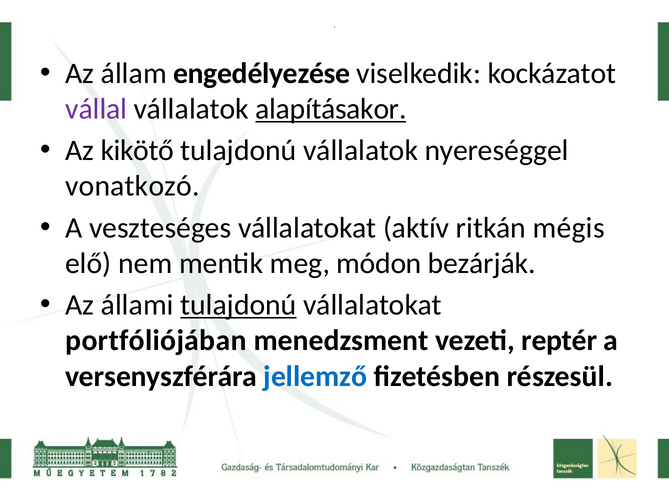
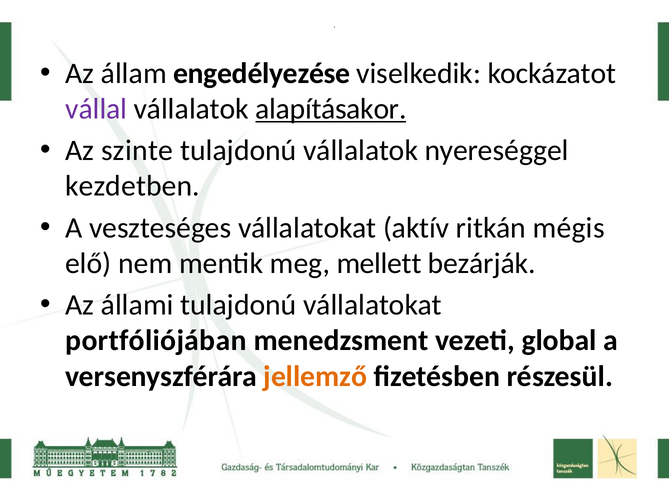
kikötő: kikötő -> szinte (137, 151)
vonatkozó: vonatkozó -> kezdetben (133, 186)
módon: módon -> mellett (379, 264)
tulajdonú underline: present -> none (238, 305)
reptér: reptér -> global (559, 341)
jellemző colour: blue -> orange (315, 377)
